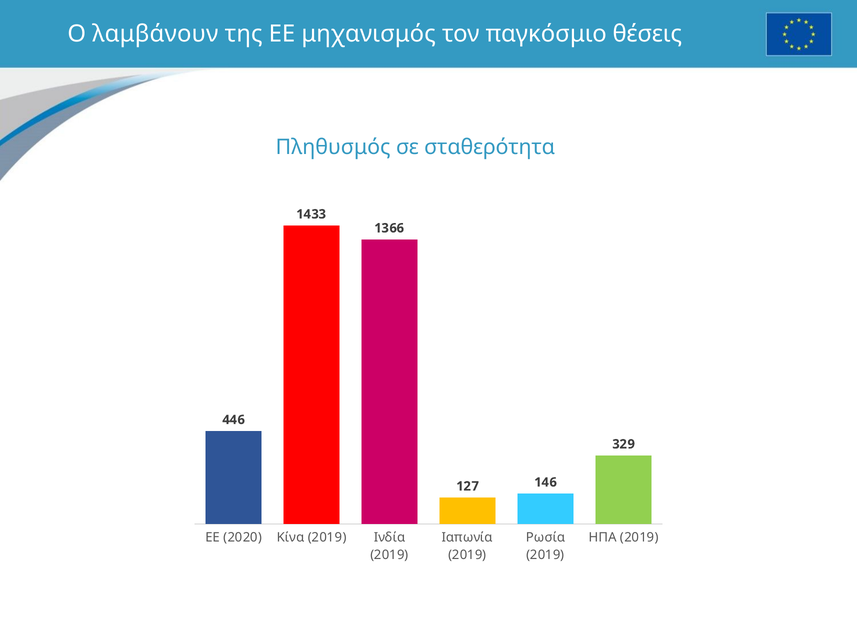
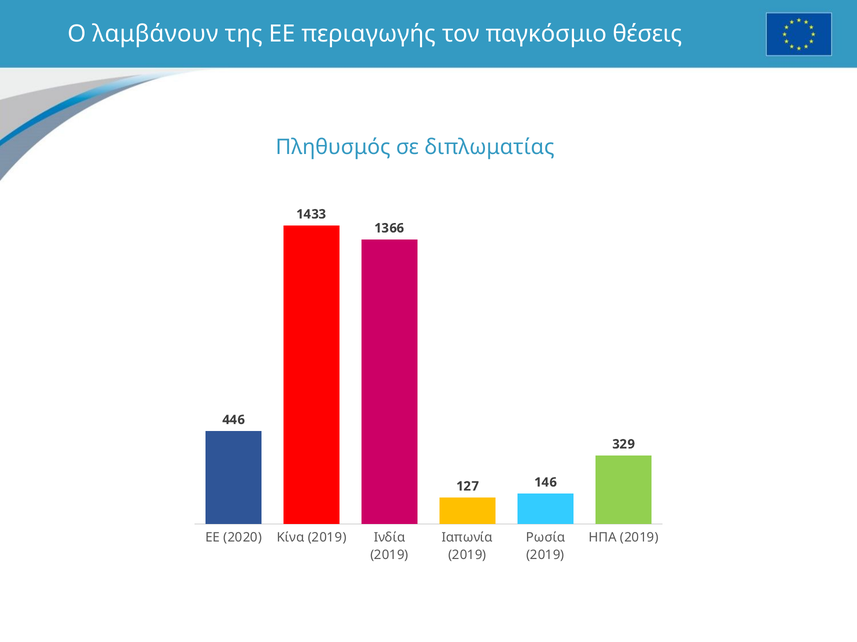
μηχανισμός: μηχανισμός -> περιαγωγής (369, 34)
σταθερότητα: σταθερότητα -> διπλωματίας (490, 147)
